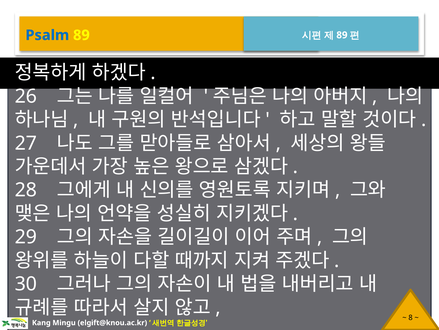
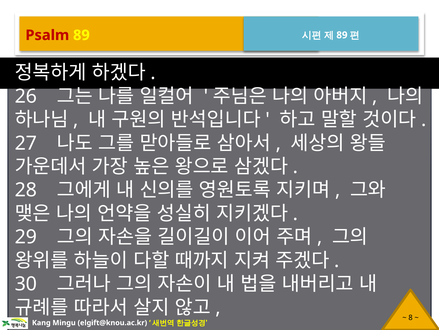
Psalm colour: blue -> red (47, 35)
